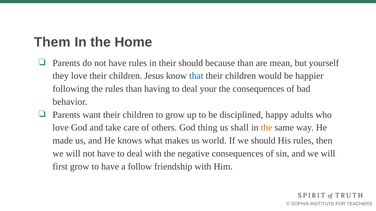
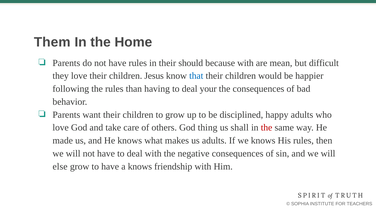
because than: than -> with (245, 63)
yourself: yourself -> difficult (324, 63)
the colour: orange -> red (267, 128)
us world: world -> adults (214, 141)
we should: should -> knows (263, 141)
first: first -> else (60, 167)
a follow: follow -> knows (140, 167)
